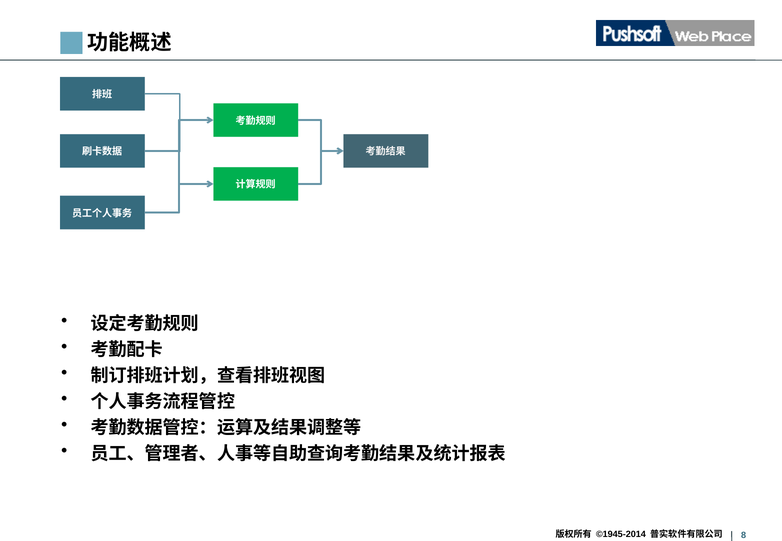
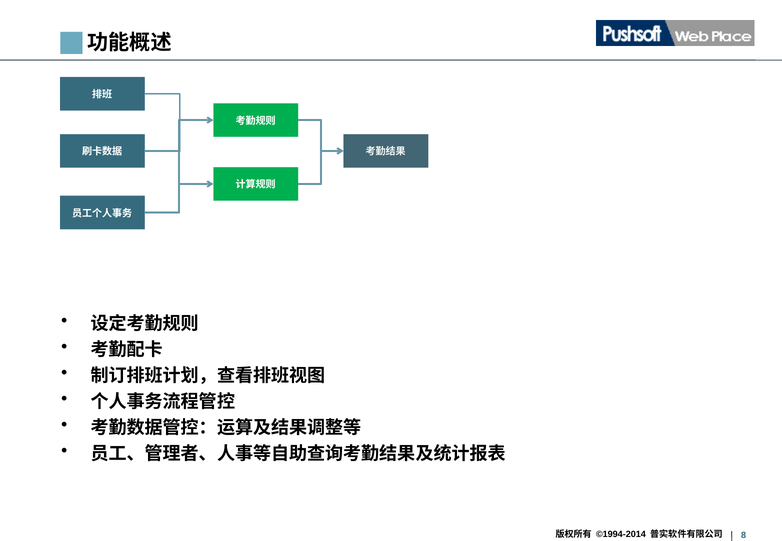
©1945-2014: ©1945-2014 -> ©1994-2014 (621, 535)
